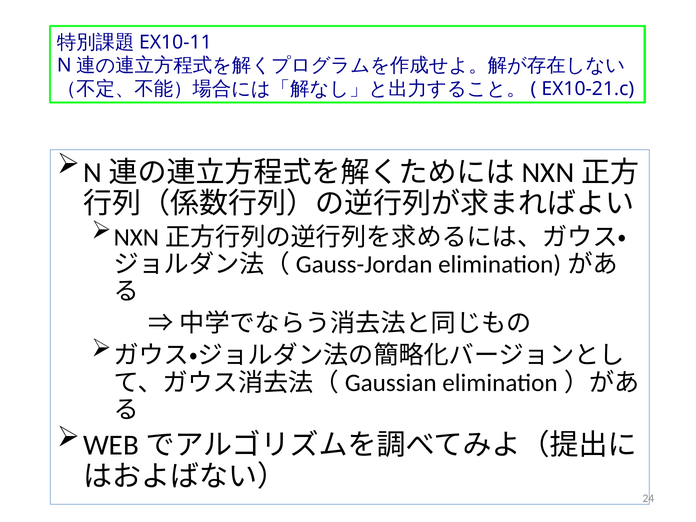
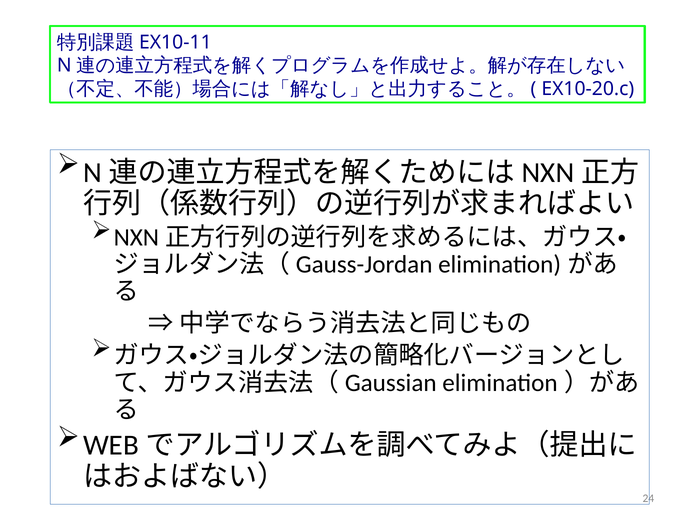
EX10-21.c: EX10-21.c -> EX10-20.c (588, 89)
